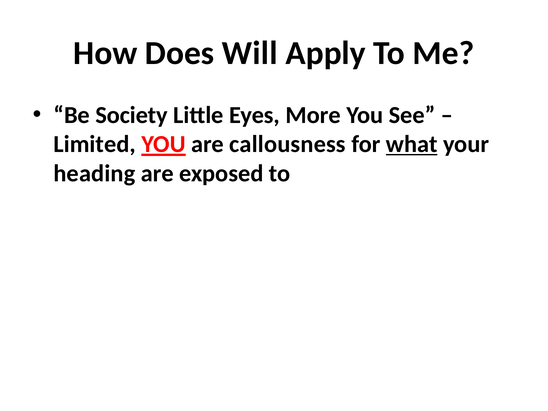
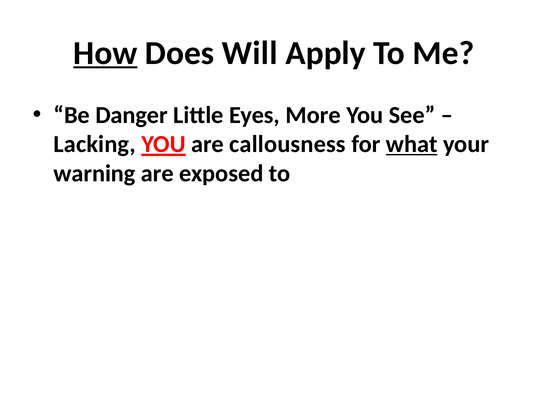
How underline: none -> present (105, 53)
Society: Society -> Danger (132, 115)
Limited: Limited -> Lacking (95, 144)
heading: heading -> warning (94, 173)
